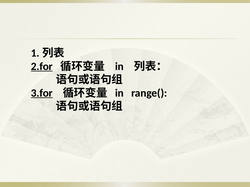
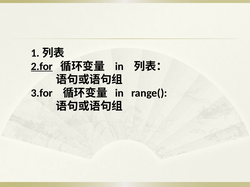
3.for underline: present -> none (42, 93)
